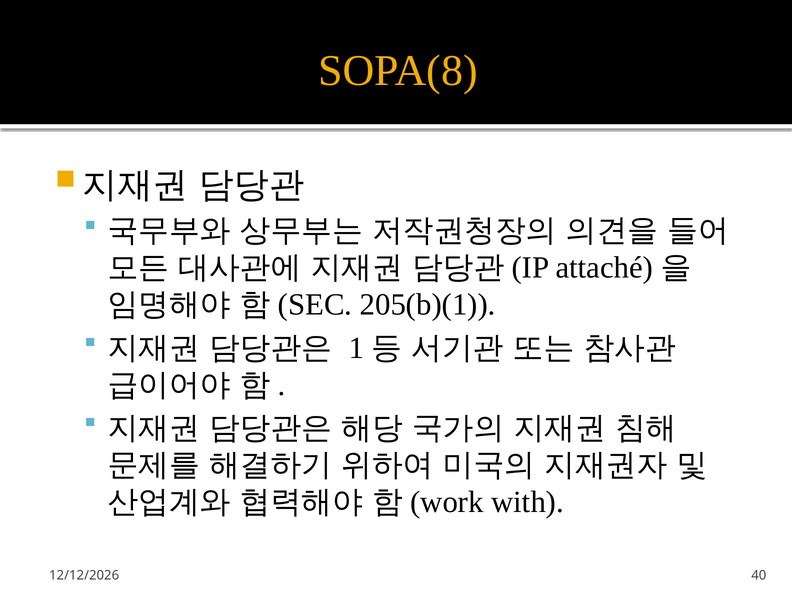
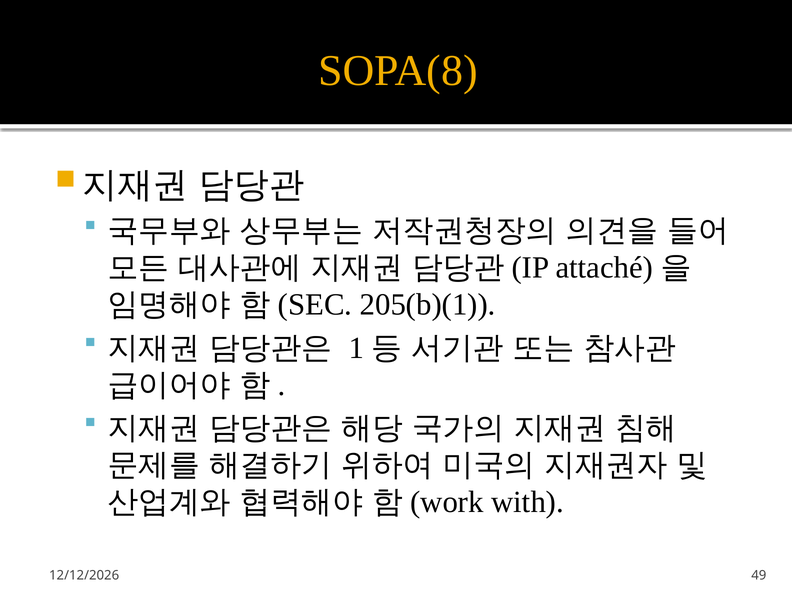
40: 40 -> 49 (759, 576)
